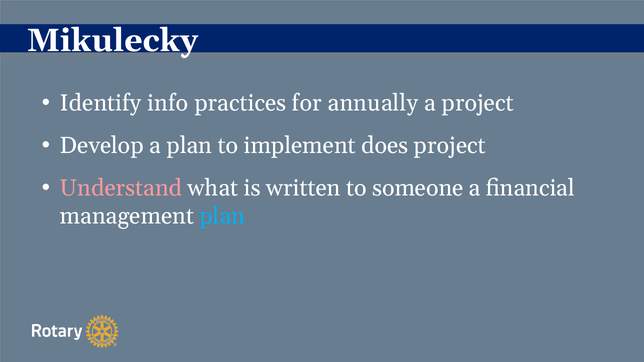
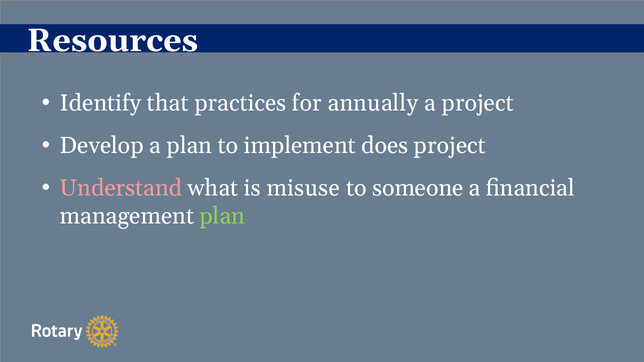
Mikulecky: Mikulecky -> Resources (112, 40)
info: info -> that (168, 103)
written: written -> misuse (303, 188)
plan colour: light blue -> light green (222, 216)
